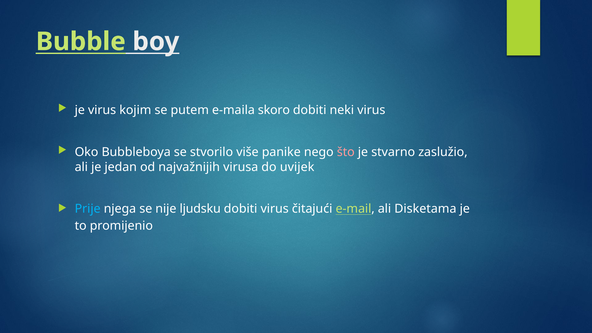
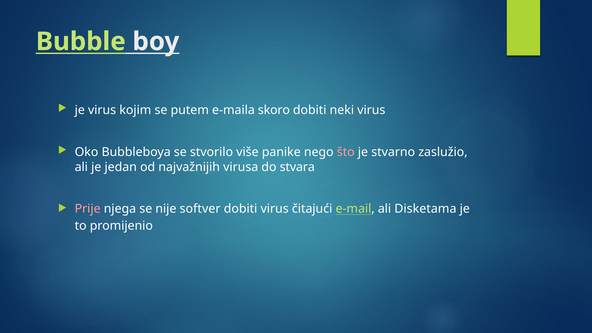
uvijek: uvijek -> stvara (297, 167)
Prije colour: light blue -> pink (88, 209)
ljudsku: ljudsku -> softver (200, 209)
